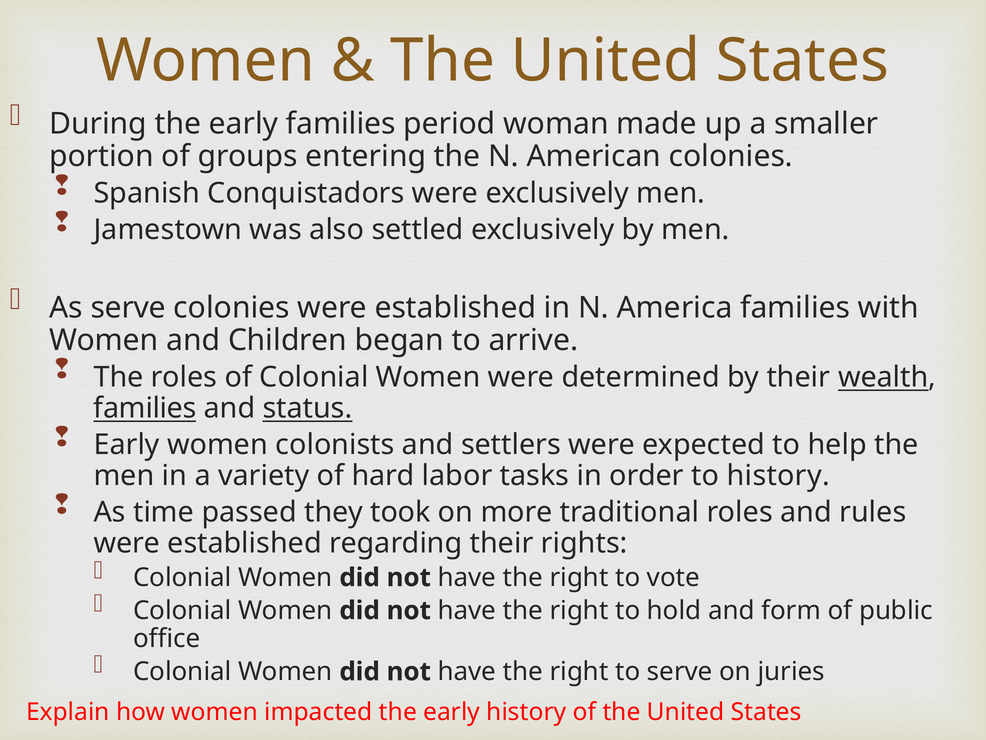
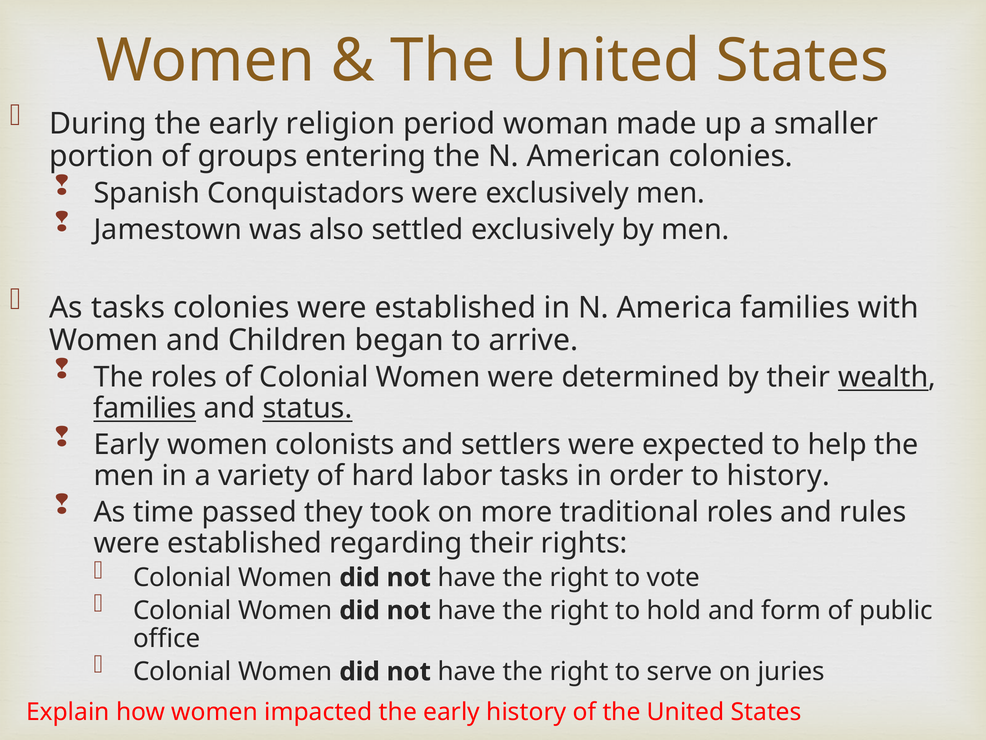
early families: families -> religion (341, 124)
As serve: serve -> tasks (128, 307)
